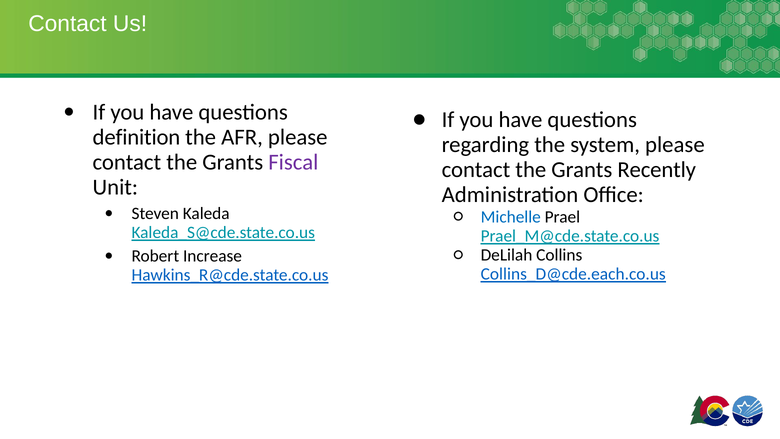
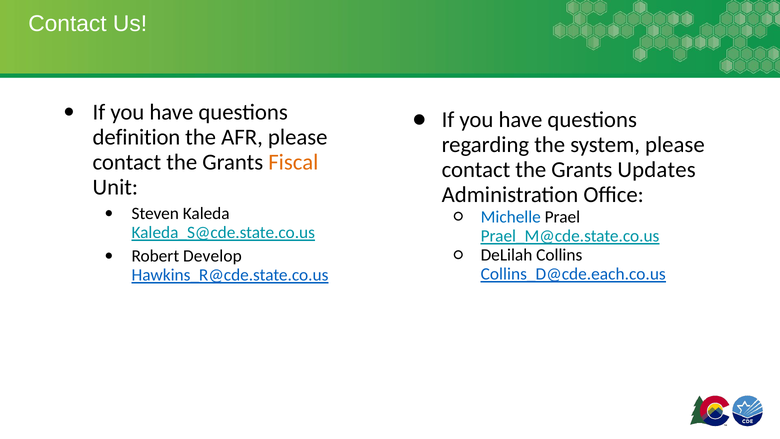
Fiscal colour: purple -> orange (293, 162)
Recently: Recently -> Updates (657, 170)
Increase: Increase -> Develop (212, 256)
